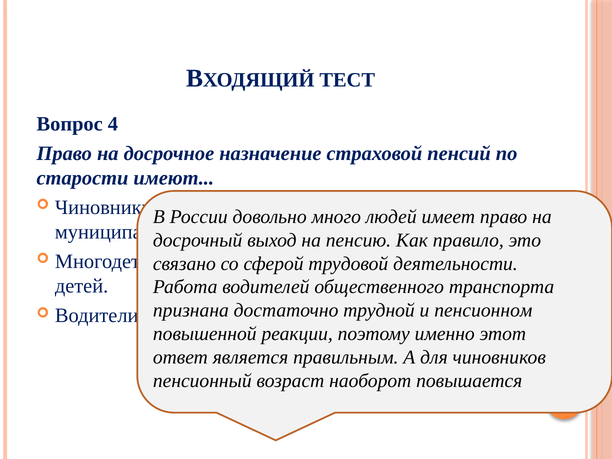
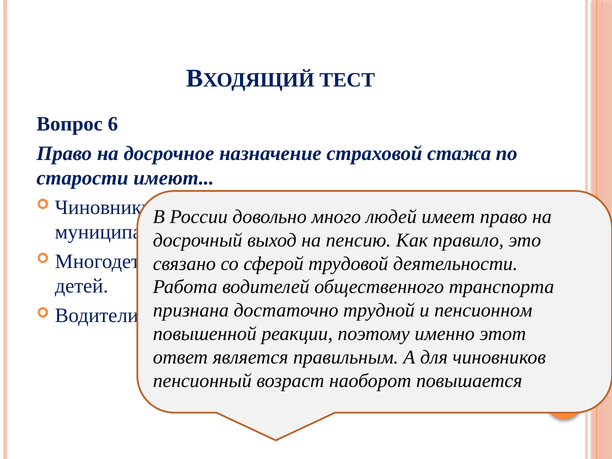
4: 4 -> 6 (113, 124)
пенсий: пенсий -> стажа (459, 153)
